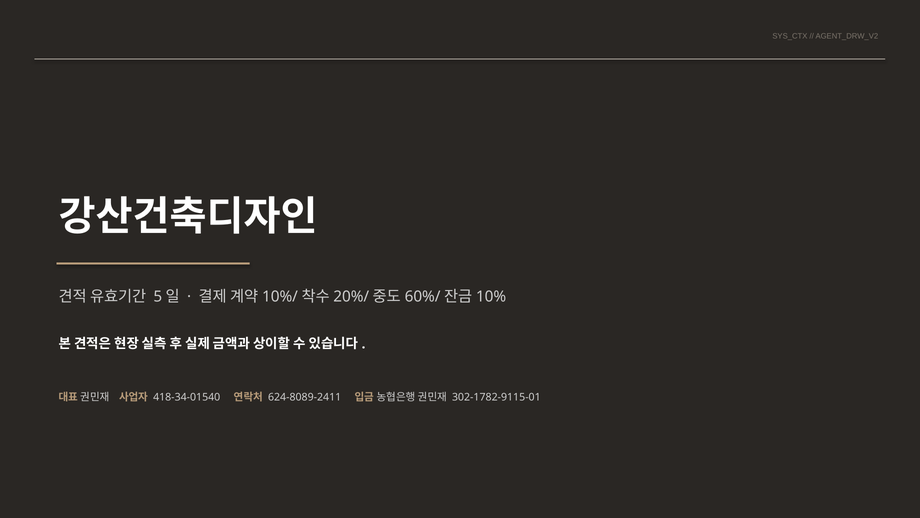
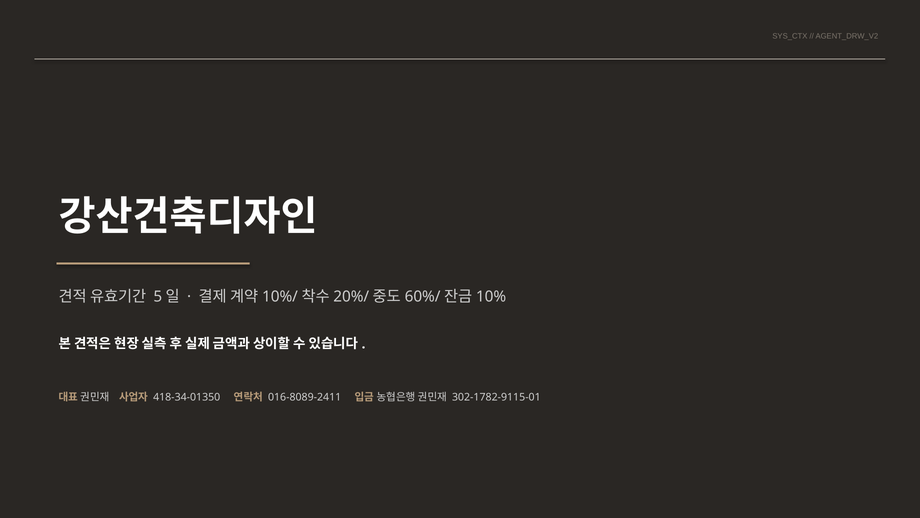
418-34-01540: 418-34-01540 -> 418-34-01350 (187, 397)
624-8089-2411: 624-8089-2411 -> 016-8089-2411 (305, 397)
